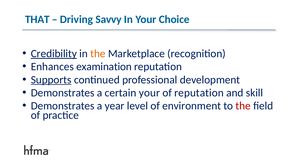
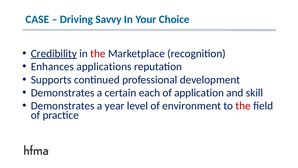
THAT: THAT -> CASE (37, 19)
the colour: orange -> red (98, 53)
examination: examination -> applications (104, 66)
Supports underline: present -> none (51, 80)
certain your: your -> each (149, 93)
of reputation: reputation -> application (199, 93)
